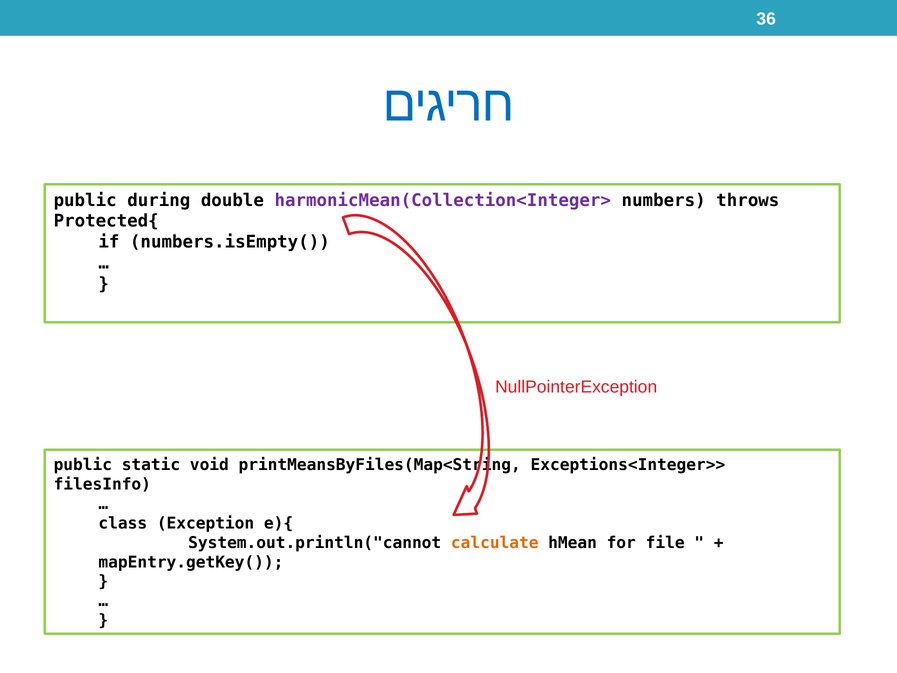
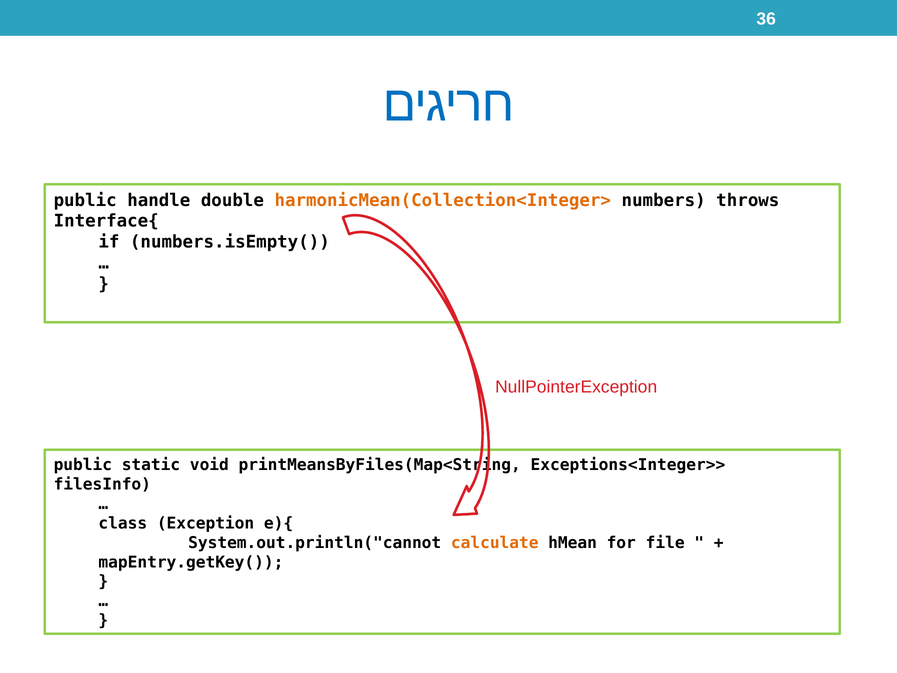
during: during -> handle (159, 200)
harmonicMean(Collection<Integer> colour: purple -> orange (443, 200)
Protected{: Protected{ -> Interface{ (106, 221)
